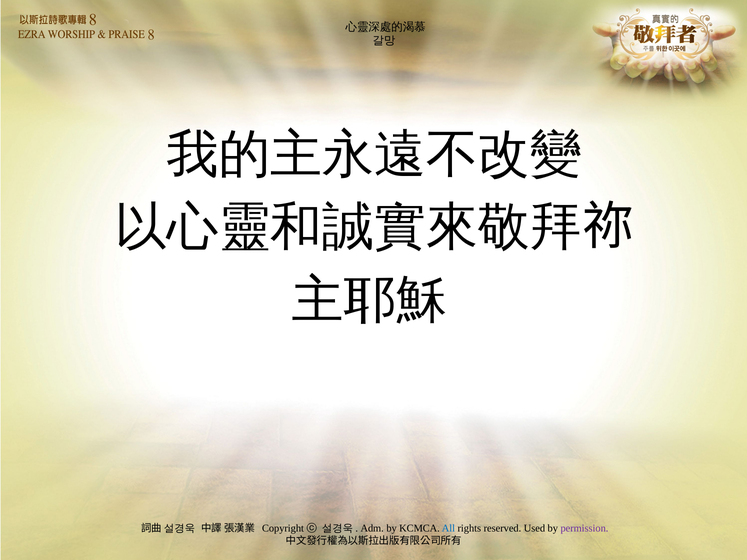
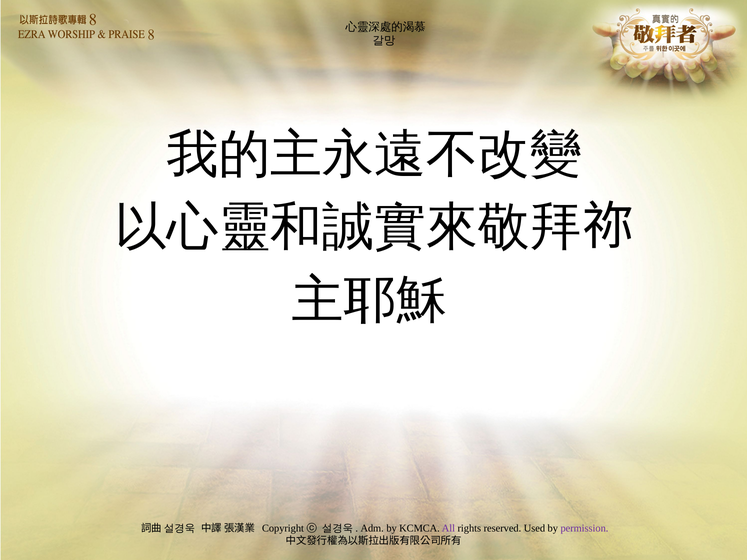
All colour: blue -> purple (448, 529)
